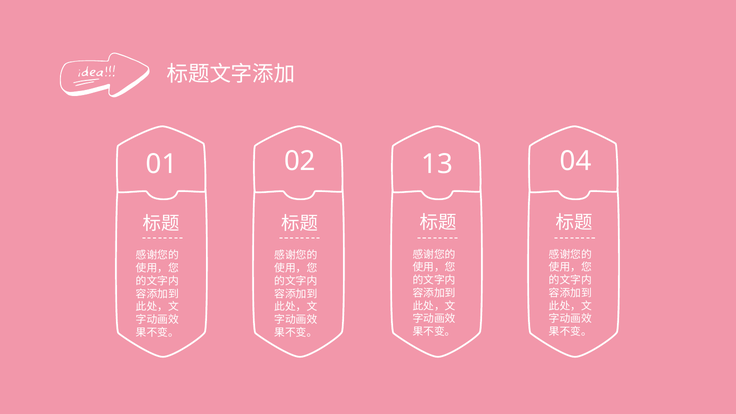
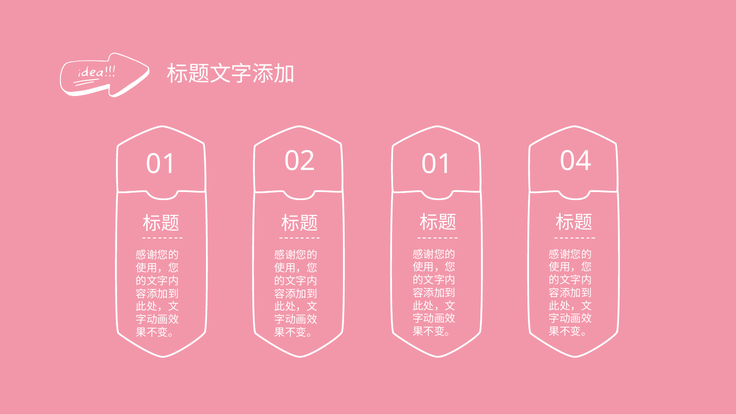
02 13: 13 -> 01 (437, 164)
